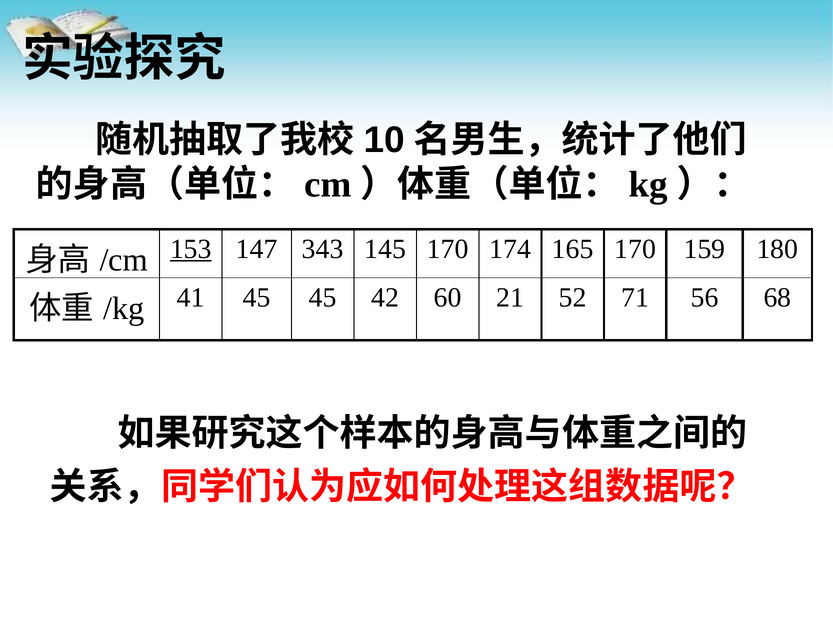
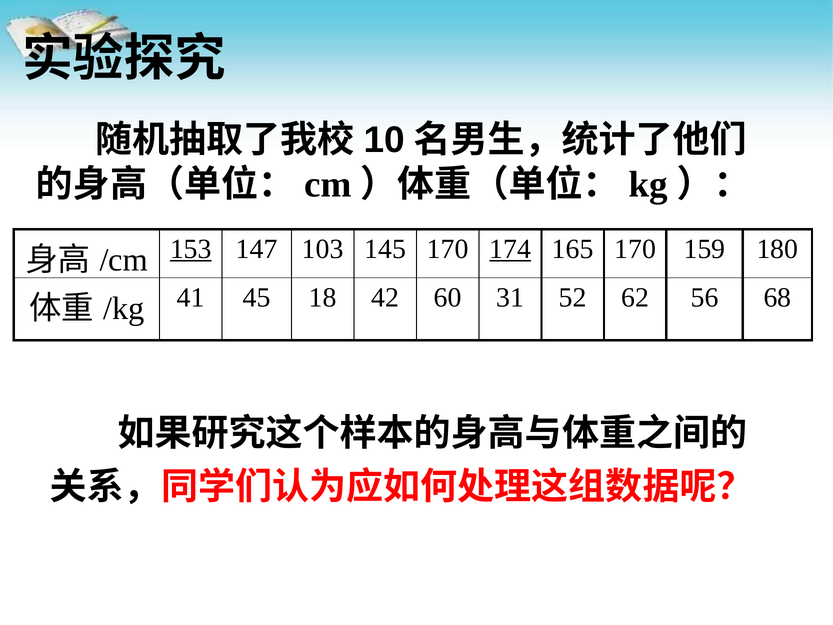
343: 343 -> 103 (323, 249)
174 underline: none -> present (510, 249)
45 45: 45 -> 18 (323, 297)
21: 21 -> 31 (510, 297)
71: 71 -> 62 (635, 297)
